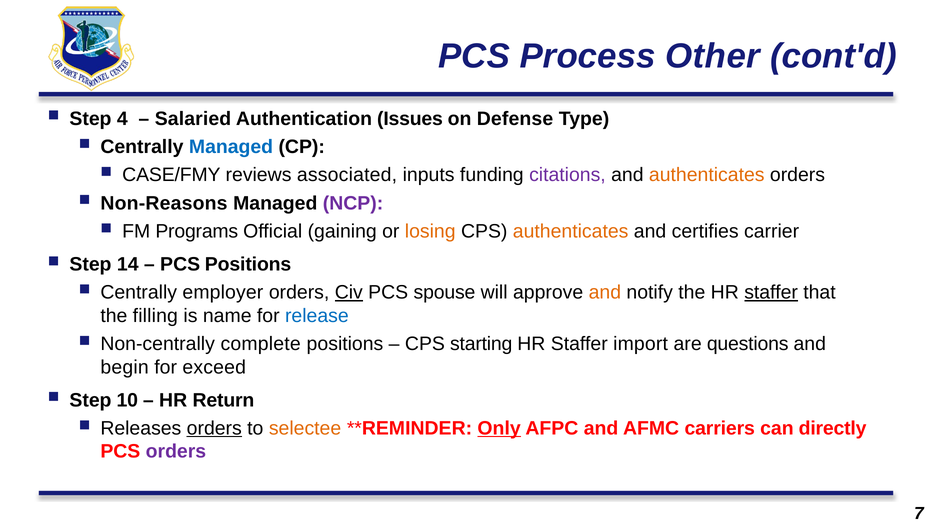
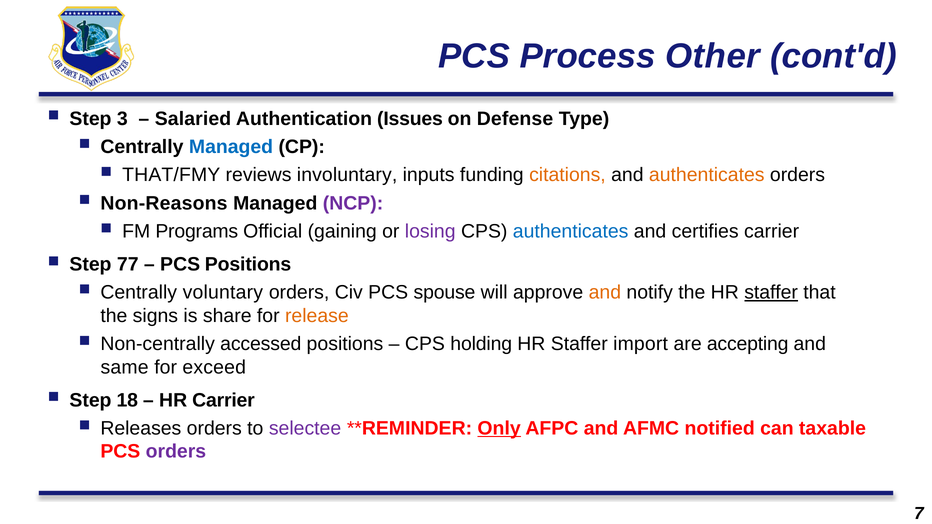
4: 4 -> 3 (122, 119)
CASE/FMY: CASE/FMY -> THAT/FMY (171, 175)
associated: associated -> involuntary (347, 175)
citations colour: purple -> orange (567, 175)
losing colour: orange -> purple (430, 231)
authenticates colour: orange -> blue (571, 231)
14: 14 -> 77 (128, 264)
employer: employer -> voluntary (223, 293)
Civ underline: present -> none (349, 293)
filling: filling -> signs (155, 316)
name: name -> share (227, 316)
release colour: blue -> orange (317, 316)
complete: complete -> accessed (261, 344)
starting: starting -> holding (481, 344)
questions: questions -> accepting (748, 344)
begin: begin -> same (125, 367)
10: 10 -> 18 (127, 400)
HR Return: Return -> Carrier (223, 400)
orders underline: present -> none (214, 428)
selectee colour: orange -> purple (305, 428)
carriers: carriers -> notified (720, 428)
directly: directly -> taxable (832, 428)
